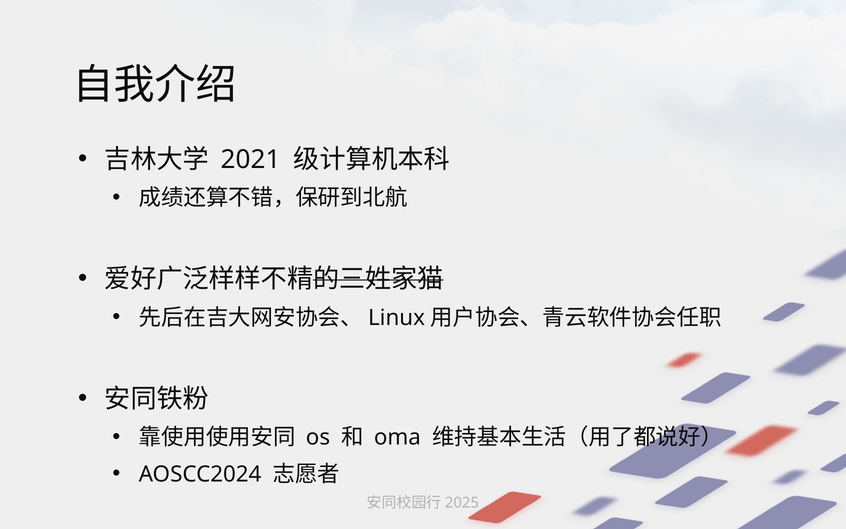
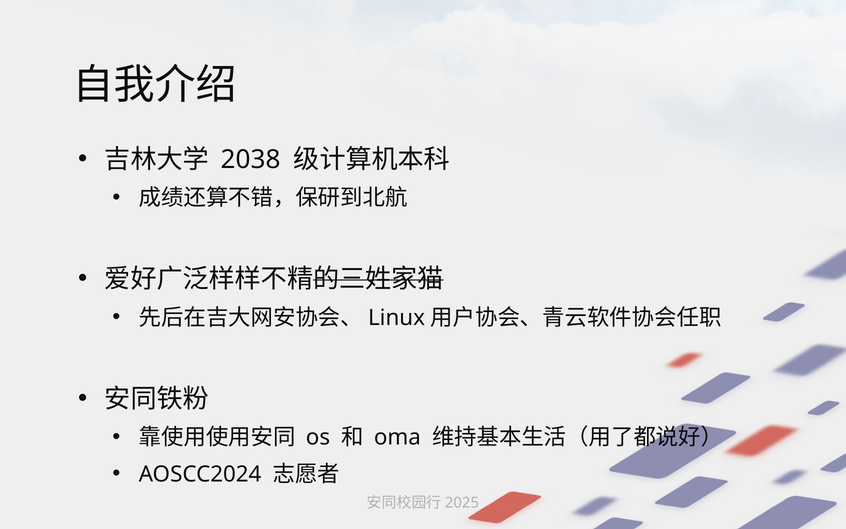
2021: 2021 -> 2038 (251, 159)
